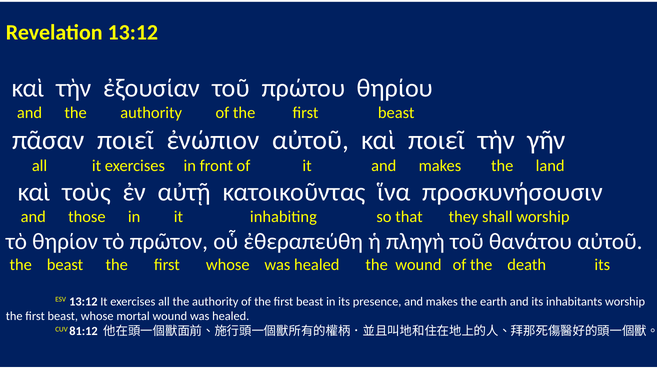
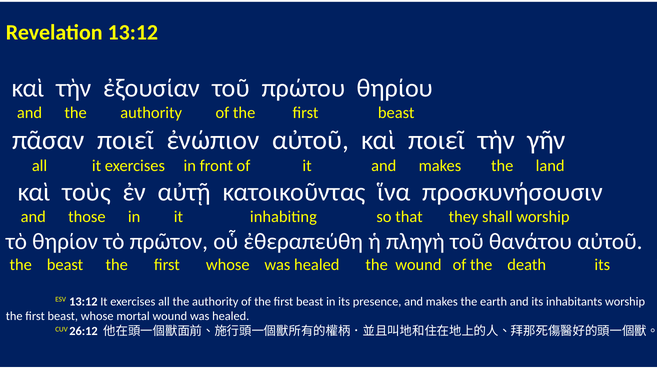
81:12: 81:12 -> 26:12 (84, 331)
